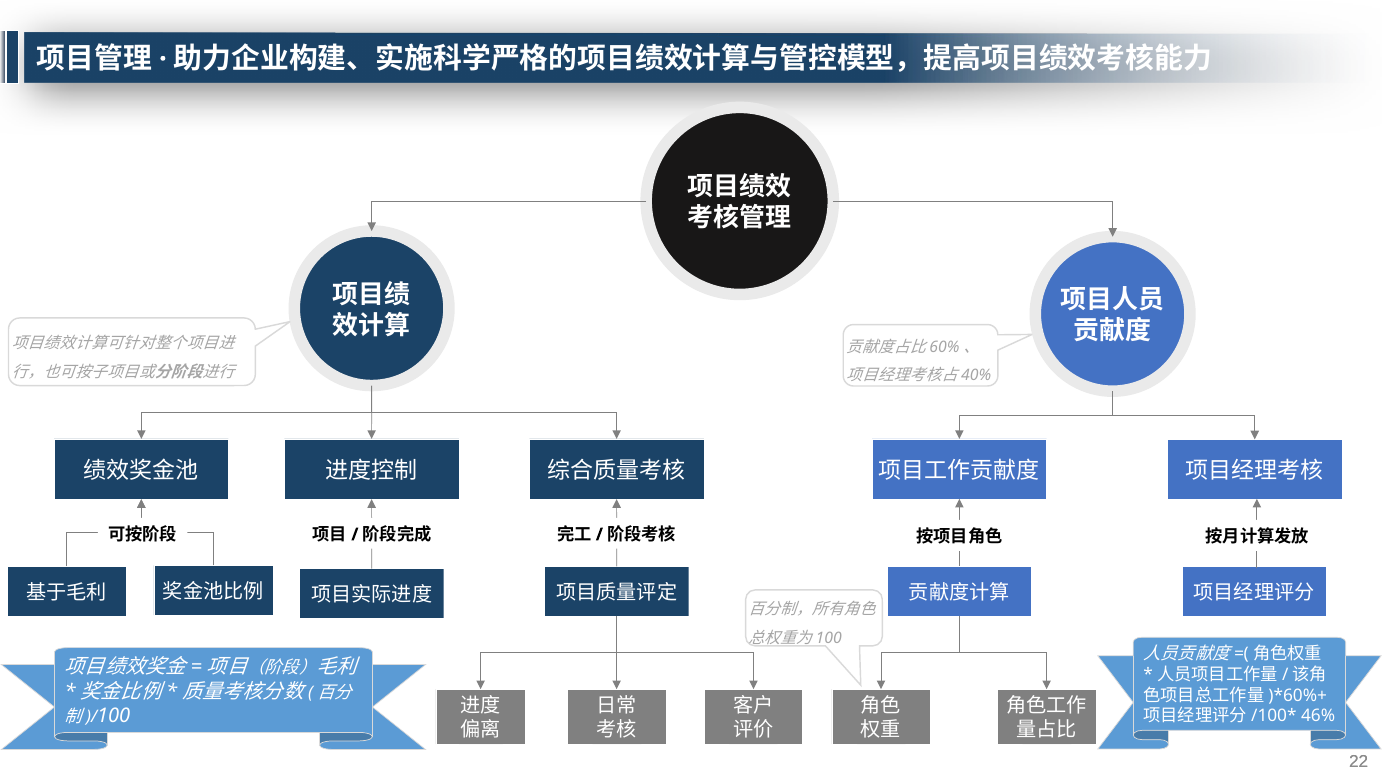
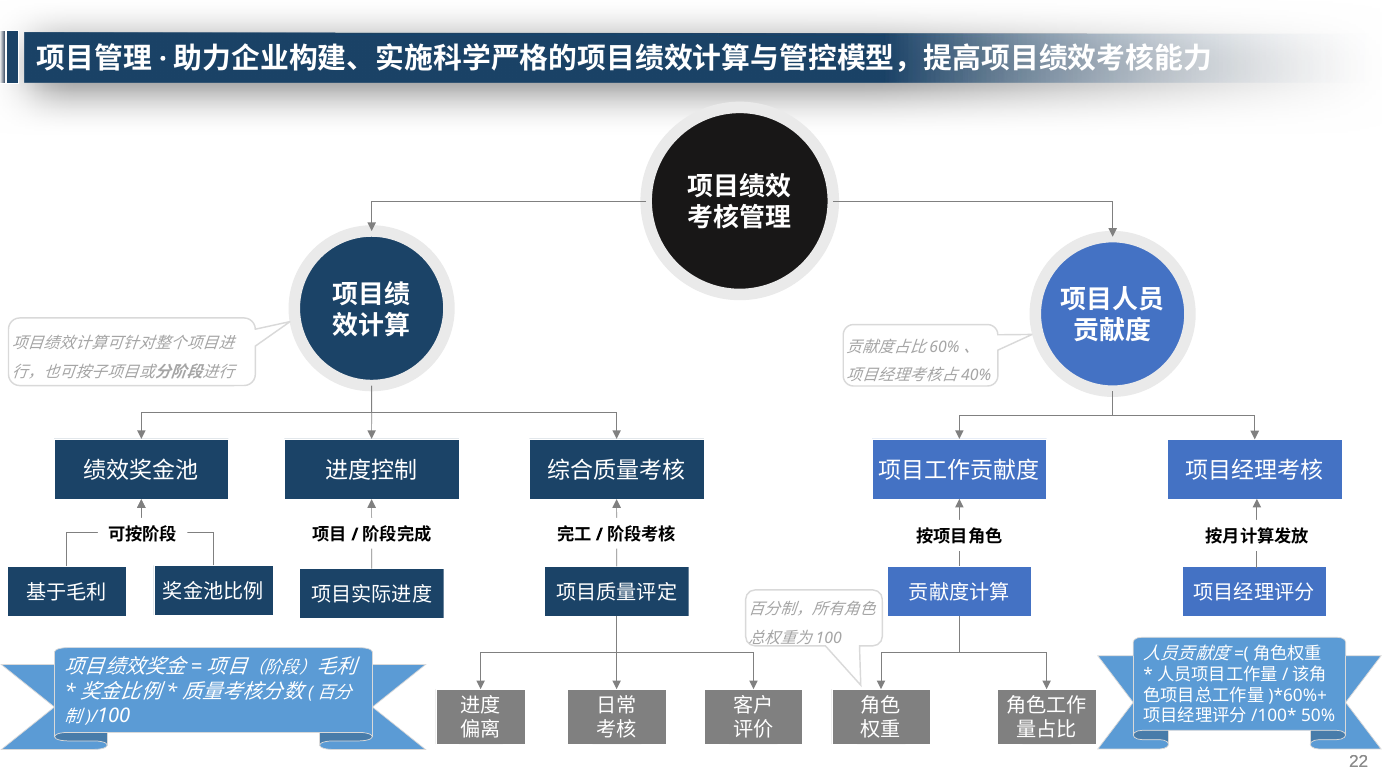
46%: 46% -> 50% (1318, 716)
